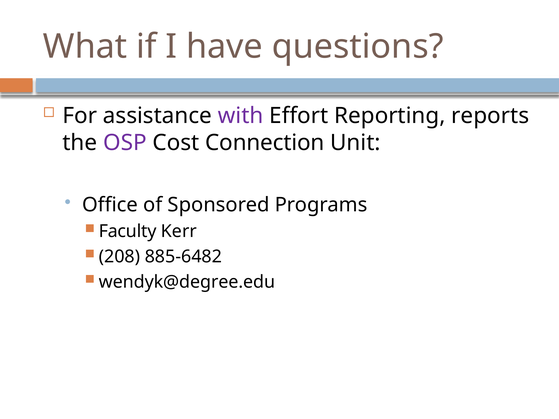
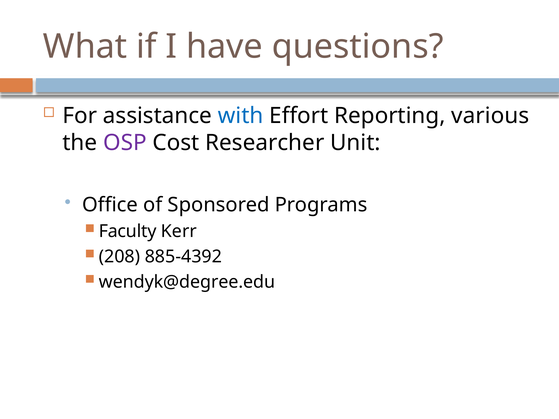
with colour: purple -> blue (241, 116)
reports: reports -> various (490, 116)
Connection: Connection -> Researcher (265, 143)
885-6482: 885-6482 -> 885-4392 (183, 257)
